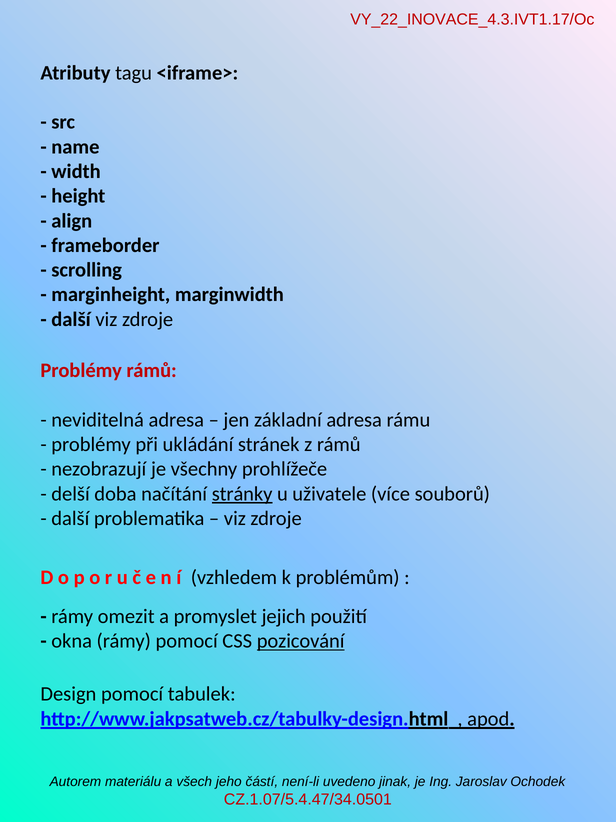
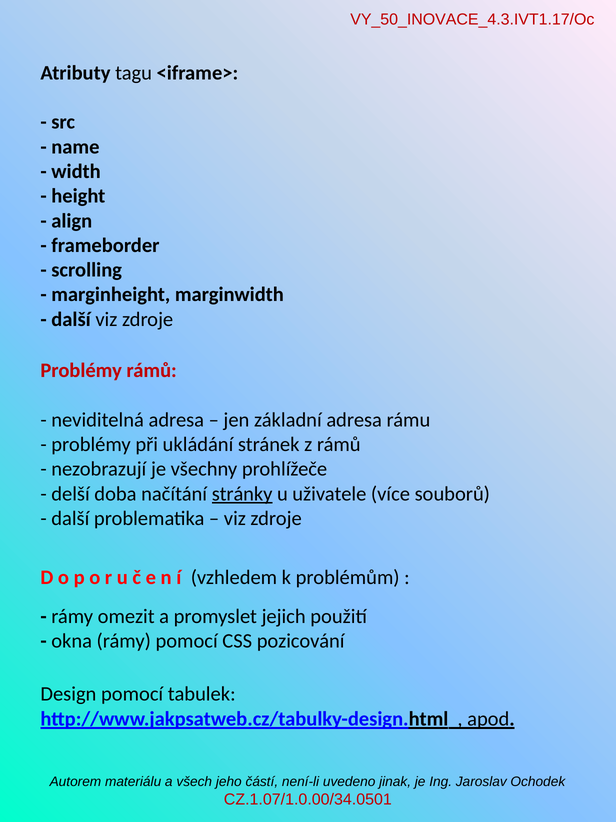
VY_22_INOVACE_4.3.IVT1.17/Oc: VY_22_INOVACE_4.3.IVT1.17/Oc -> VY_50_INOVACE_4.3.IVT1.17/Oc (472, 19)
pozicování underline: present -> none (301, 641)
CZ.1.07/5.4.47/34.0501: CZ.1.07/5.4.47/34.0501 -> CZ.1.07/1.0.00/34.0501 (308, 799)
